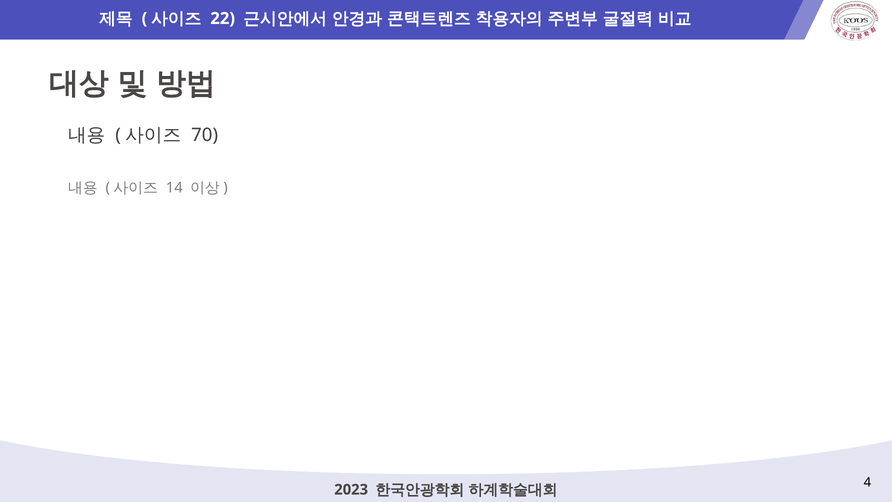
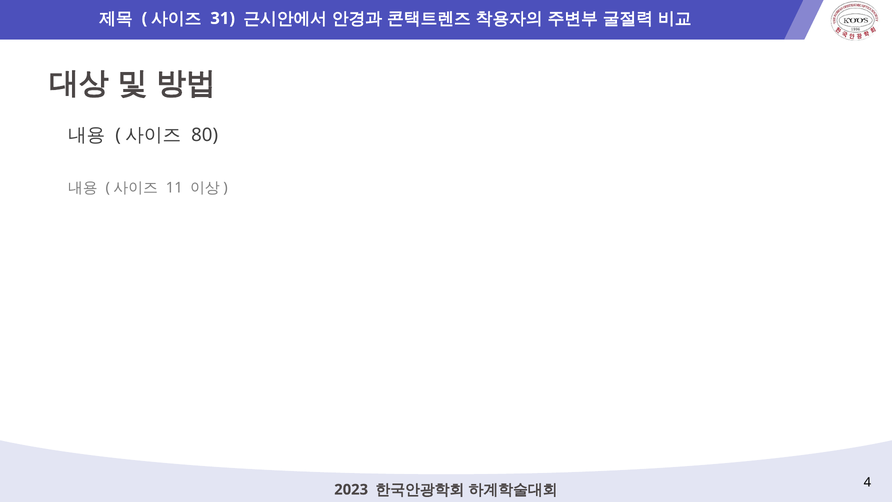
22: 22 -> 31 (223, 18)
70: 70 -> 80 (205, 135)
14: 14 -> 11 (174, 188)
